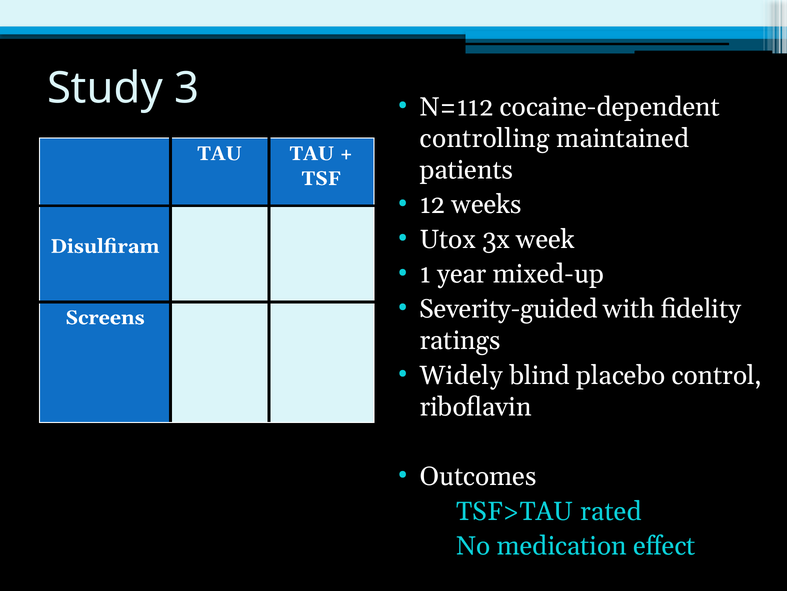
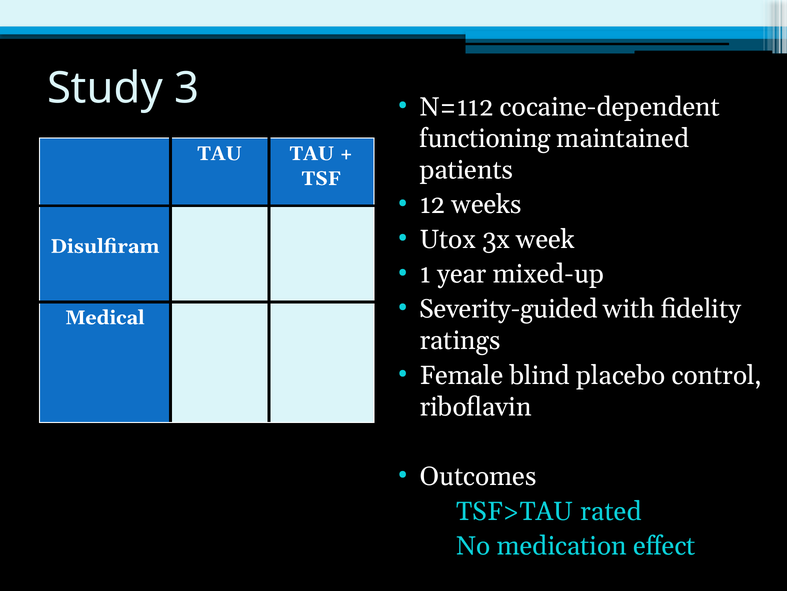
controlling: controlling -> functioning (485, 138)
Screens: Screens -> Medical (105, 317)
Widely: Widely -> Female (462, 375)
